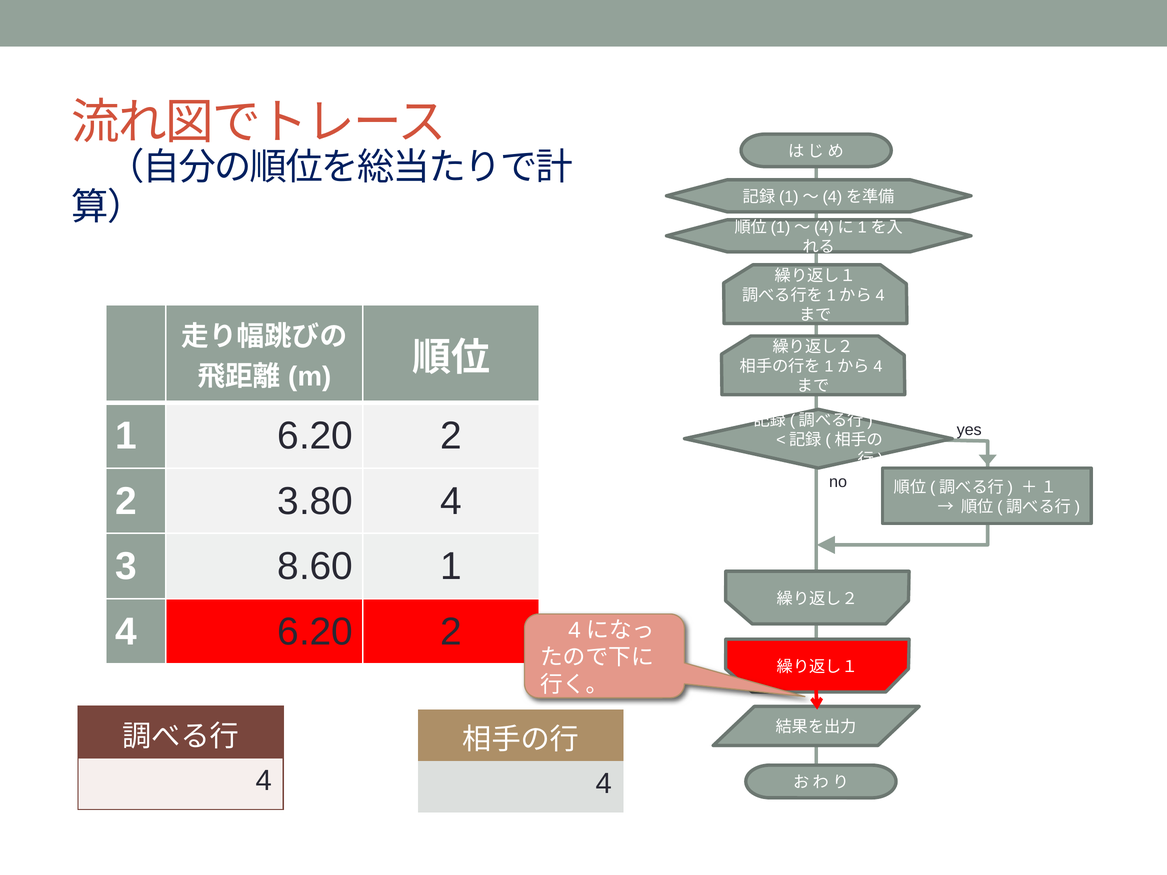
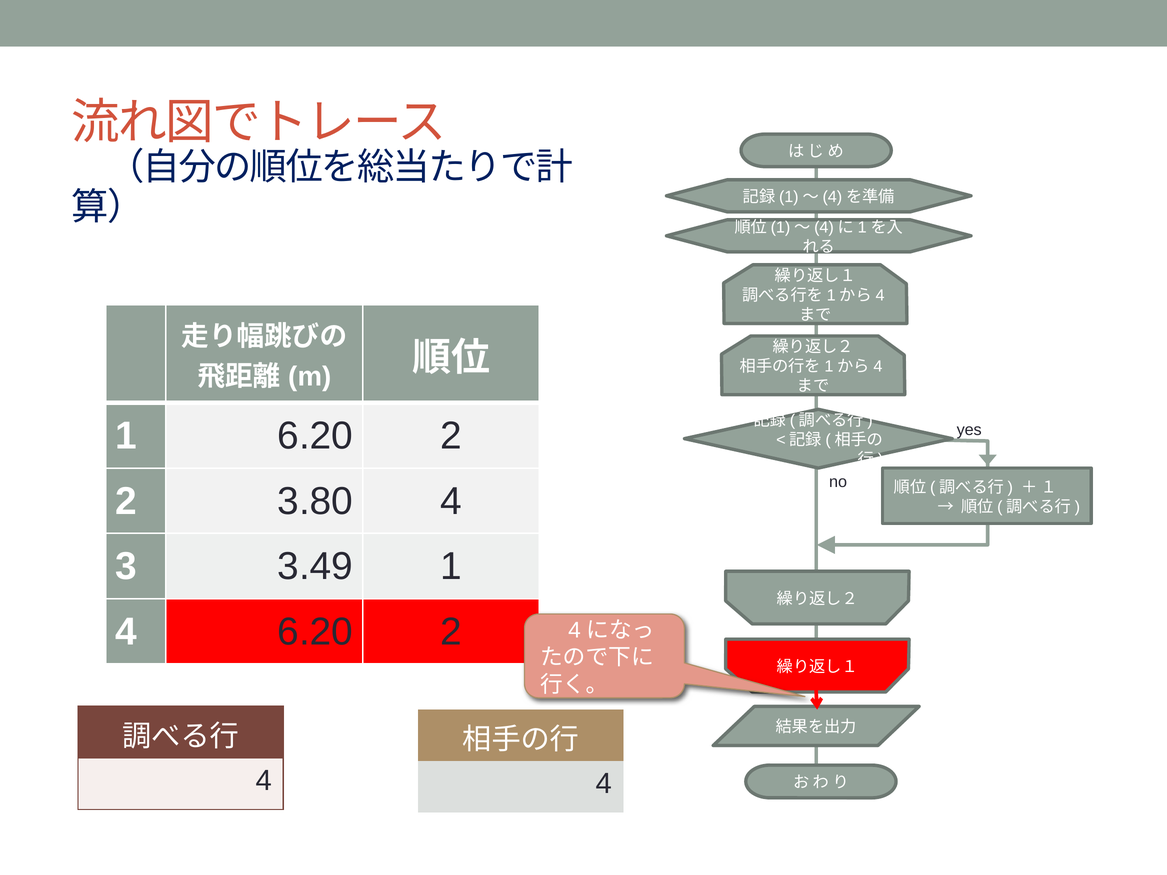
8.60: 8.60 -> 3.49 (315, 567)
